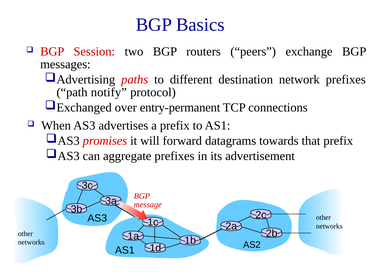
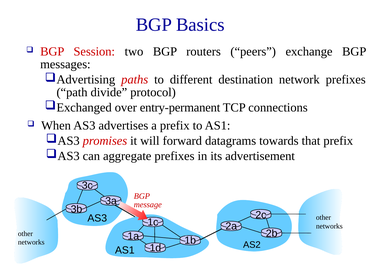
notify: notify -> divide (109, 92)
